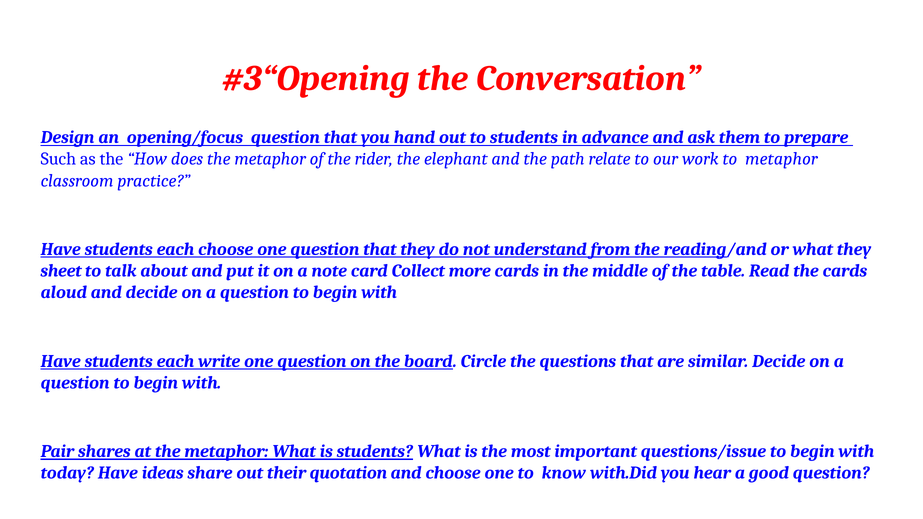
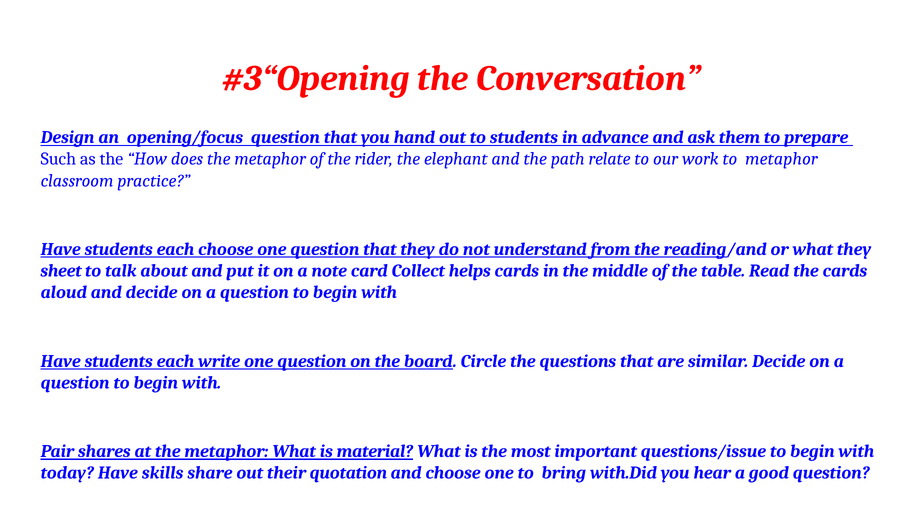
more: more -> helps (470, 271)
is students: students -> material (375, 452)
ideas: ideas -> skills (163, 473)
know: know -> bring (564, 473)
